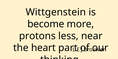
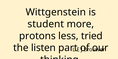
become: become -> student (46, 24)
near: near -> tried (92, 36)
heart: heart -> listen (43, 48)
